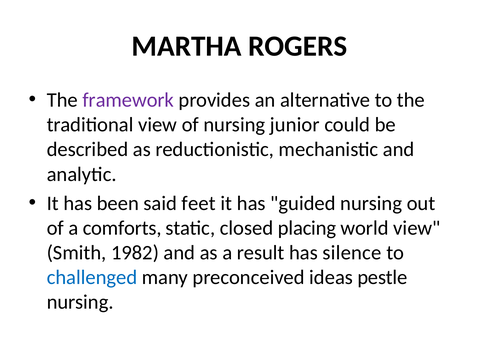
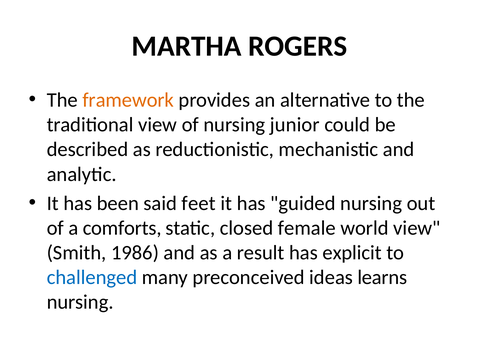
framework colour: purple -> orange (128, 100)
placing: placing -> female (307, 228)
1982: 1982 -> 1986 (135, 253)
silence: silence -> explicit (352, 253)
pestle: pestle -> learns (382, 278)
